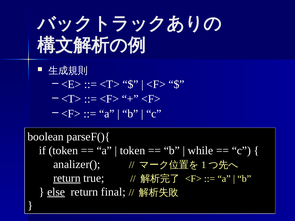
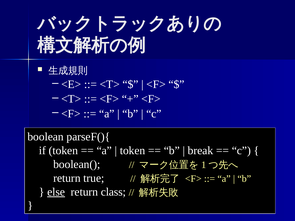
while: while -> break (200, 151)
analizer(: analizer( -> boolean( (77, 165)
return underline: present -> none (67, 178)
final: final -> class (113, 192)
